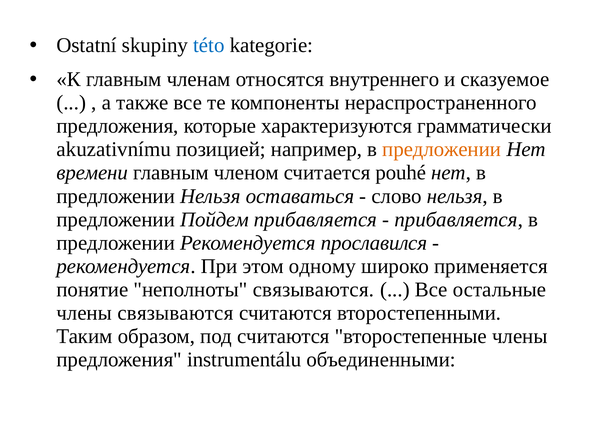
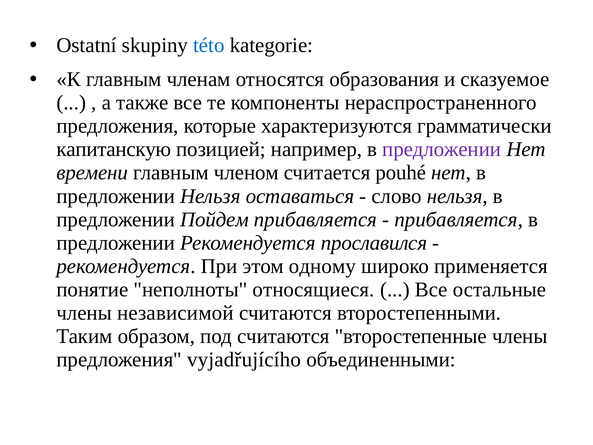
внутреннего: внутреннего -> образования (384, 79)
akuzativnímu: akuzativnímu -> капитанскую (114, 149)
предложении colour: orange -> purple (442, 149)
неполноты связываются: связываются -> относящиеся (314, 289)
члены связываются: связываются -> независимой (175, 313)
instrumentálu: instrumentálu -> vyjadřujícího (244, 359)
